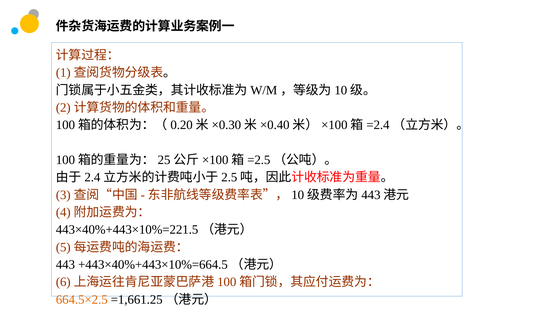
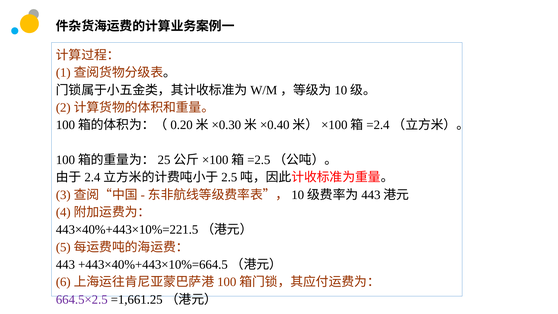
664.5×2.5 colour: orange -> purple (82, 299)
